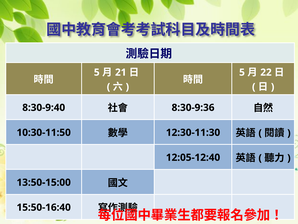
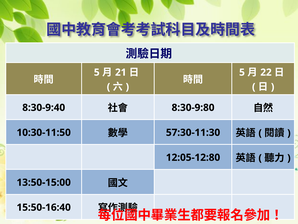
8:30-9:36: 8:30-9:36 -> 8:30-9:80 (193, 107)
12:30-11:30: 12:30-11:30 -> 57:30-11:30 (193, 132)
12:05-12:40: 12:05-12:40 -> 12:05-12:80 (193, 157)
